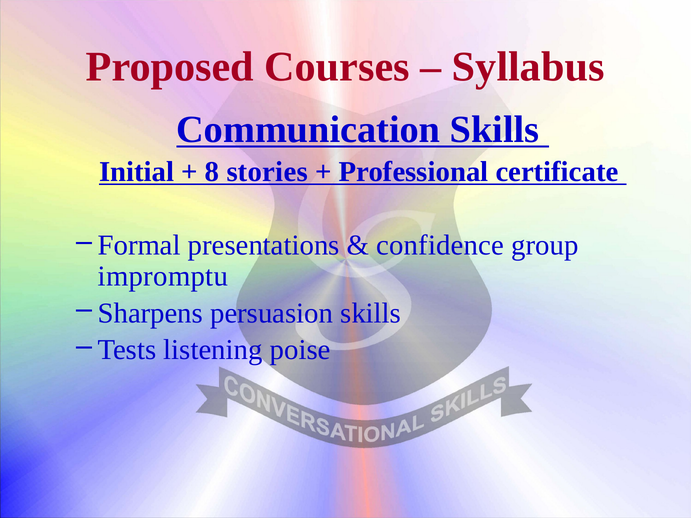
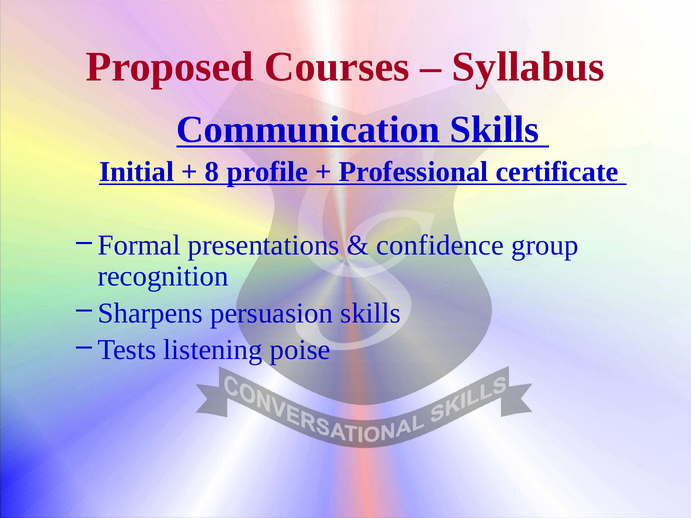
stories: stories -> profile (267, 172)
impromptu: impromptu -> recognition (163, 276)
